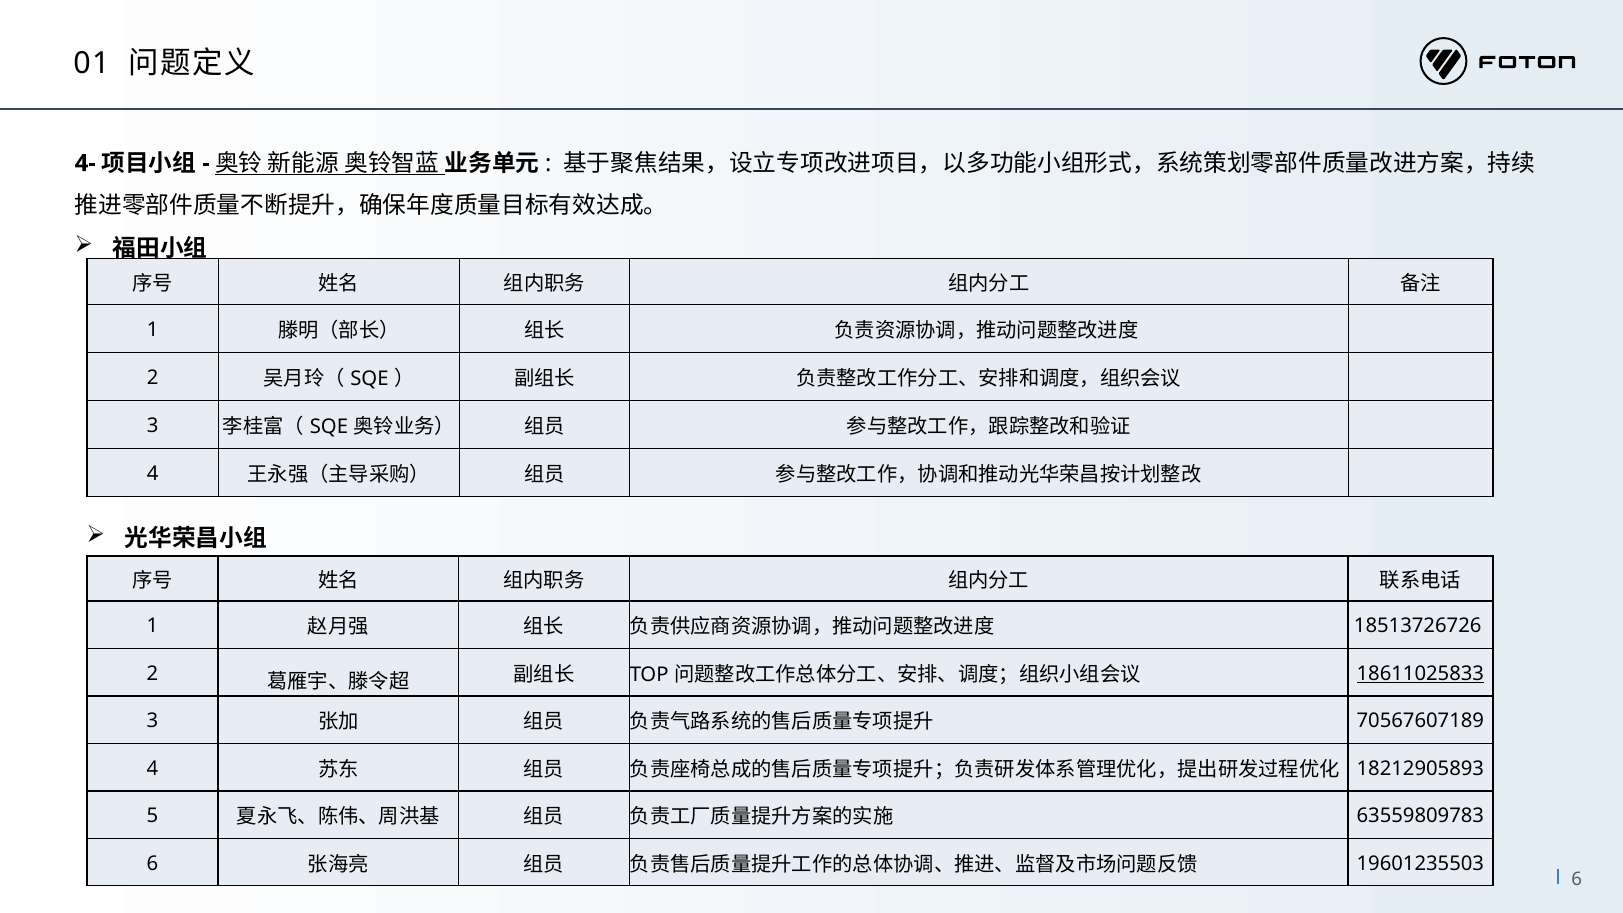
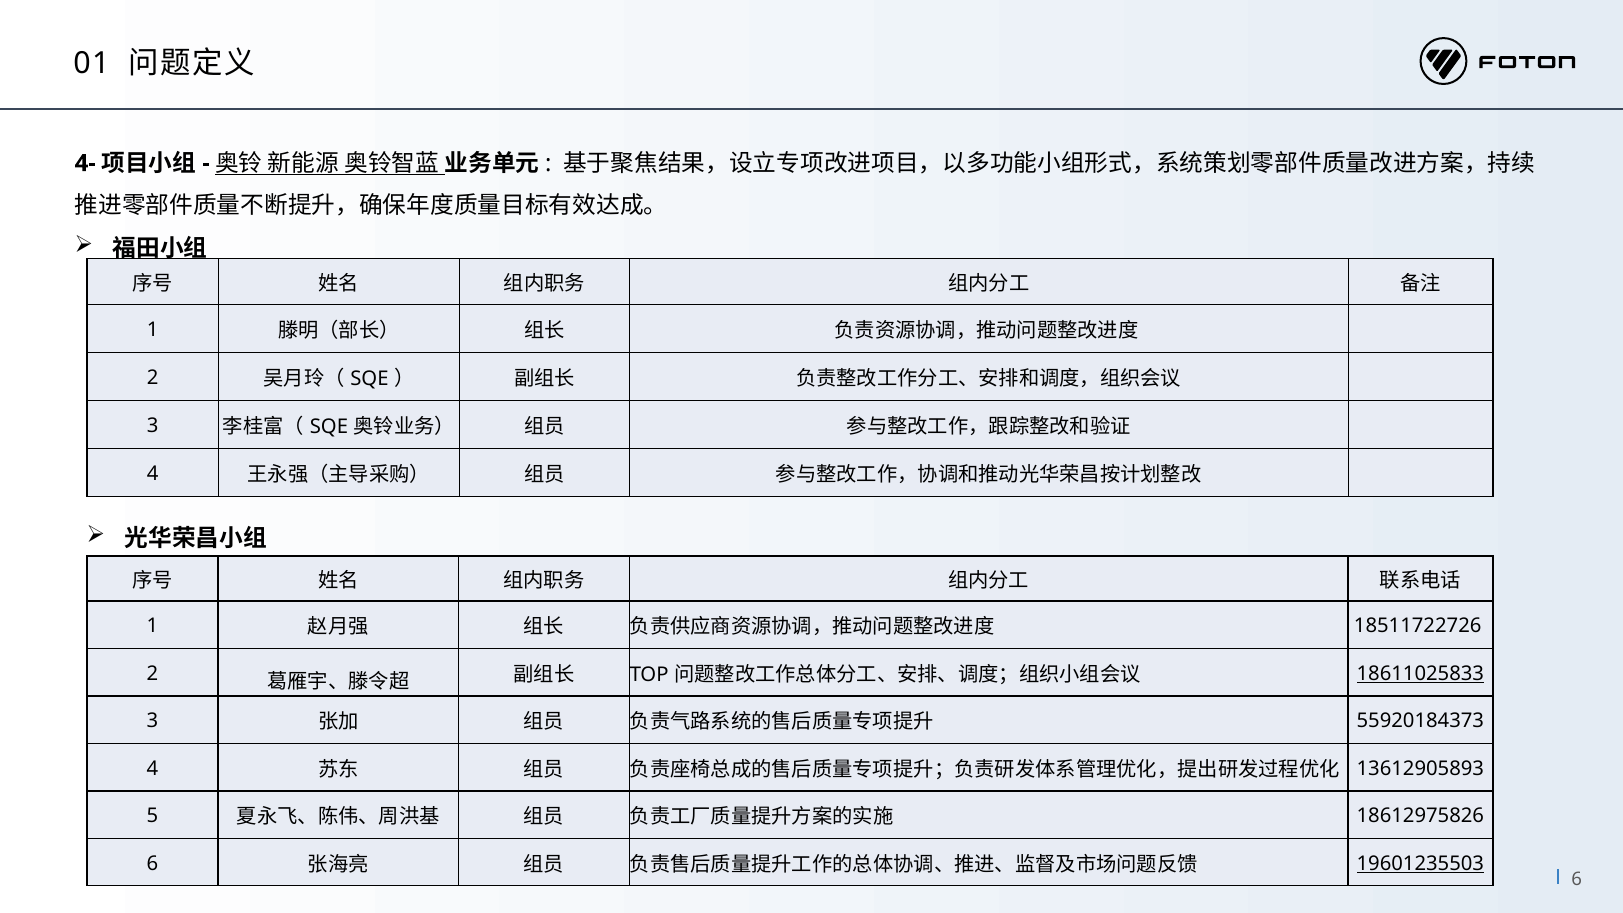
18513726726: 18513726726 -> 18511722726 (1418, 626)
70567607189: 70567607189 -> 55920184373 (1420, 721)
18212905893: 18212905893 -> 13612905893 (1420, 769)
63559809783: 63559809783 -> 18612975826 (1420, 816)
19601235503 underline: none -> present (1420, 863)
